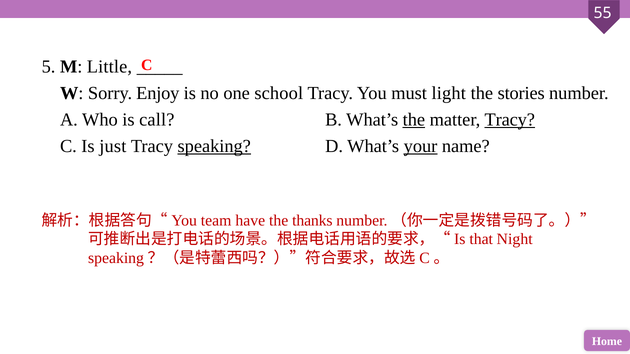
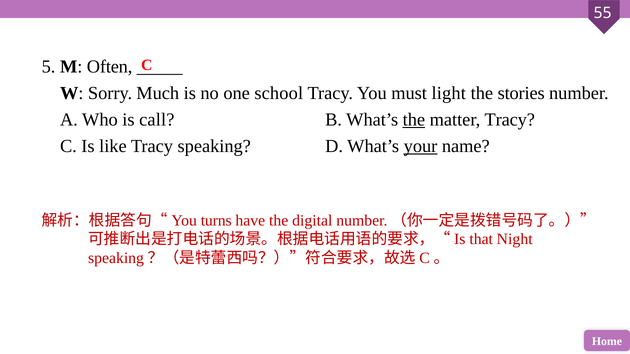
Little: Little -> Often (110, 67)
Enjoy: Enjoy -> Much (158, 93)
Tracy underline: present -> none (510, 120)
just: just -> like (113, 146)
speaking underline: present -> none (214, 146)
team: team -> turns (216, 221)
thanks: thanks -> digital (312, 221)
